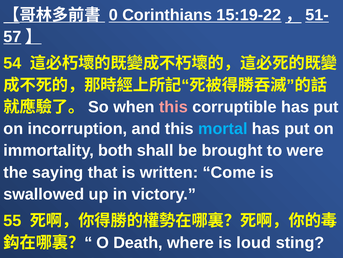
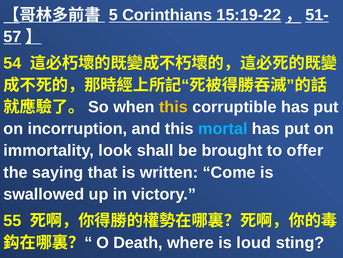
0: 0 -> 5 (113, 15)
this colour: pink -> yellow (173, 107)
both: both -> look (115, 150)
were: were -> offer (305, 150)
